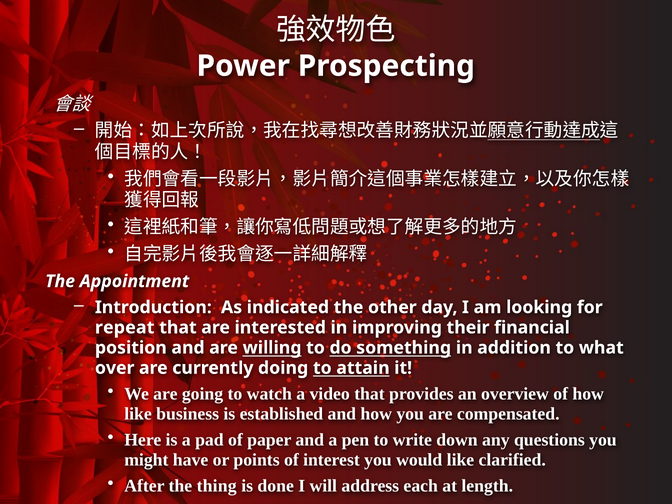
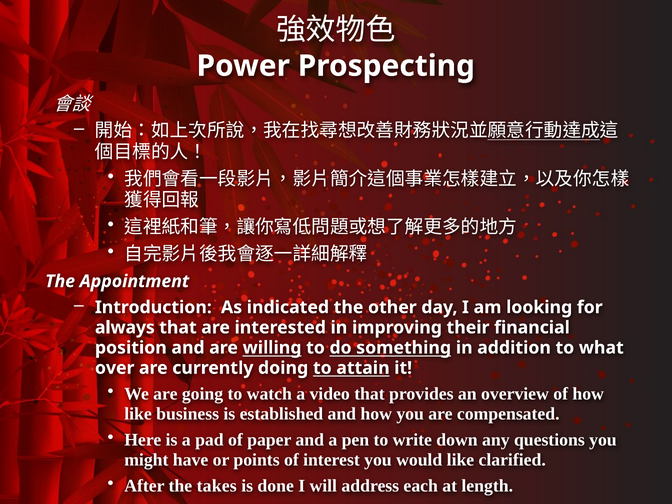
repeat: repeat -> always (125, 328)
thing: thing -> takes (217, 486)
